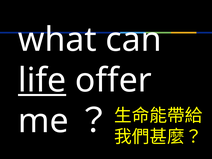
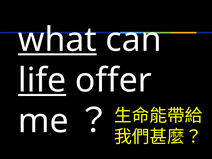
what underline: none -> present (57, 40)
